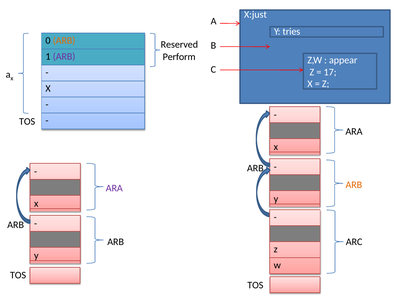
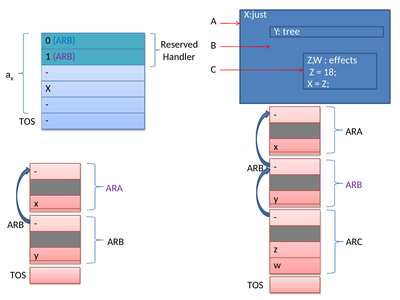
tries: tries -> tree (291, 32)
ARB colour: orange -> blue (64, 41)
Perform: Perform -> Handler (179, 57)
appear: appear -> effects (343, 60)
17: 17 -> 18 (330, 72)
ARB colour: orange -> purple (354, 185)
